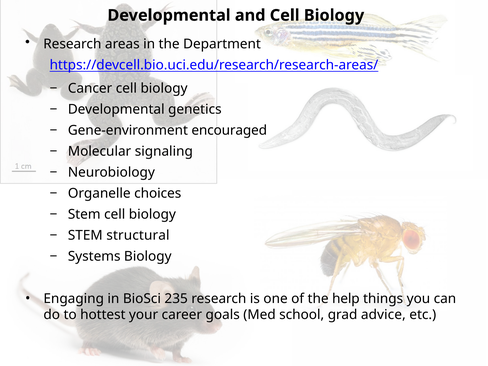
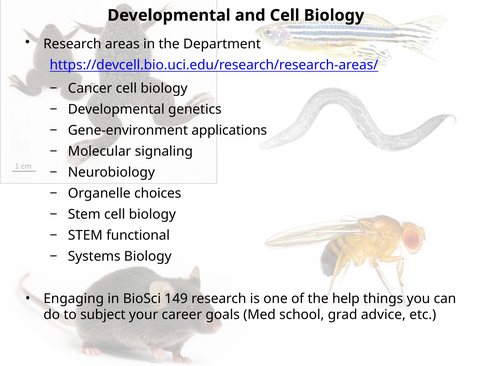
encouraged: encouraged -> applications (229, 130)
structural: structural -> functional (138, 235)
235: 235 -> 149 (176, 299)
hottest: hottest -> subject (103, 315)
